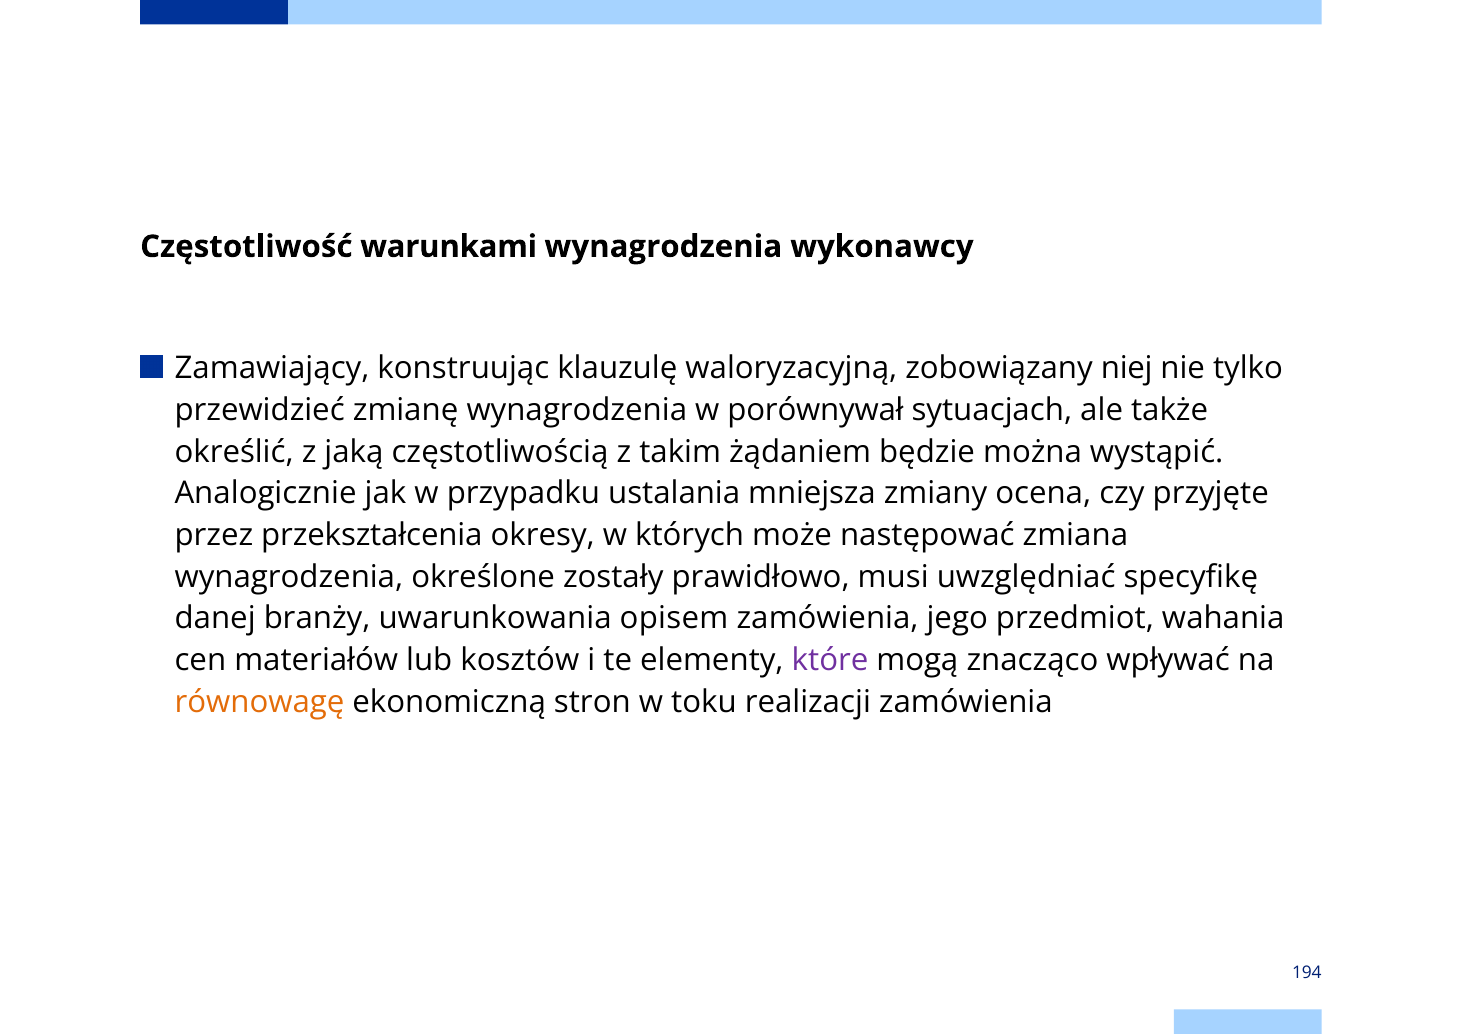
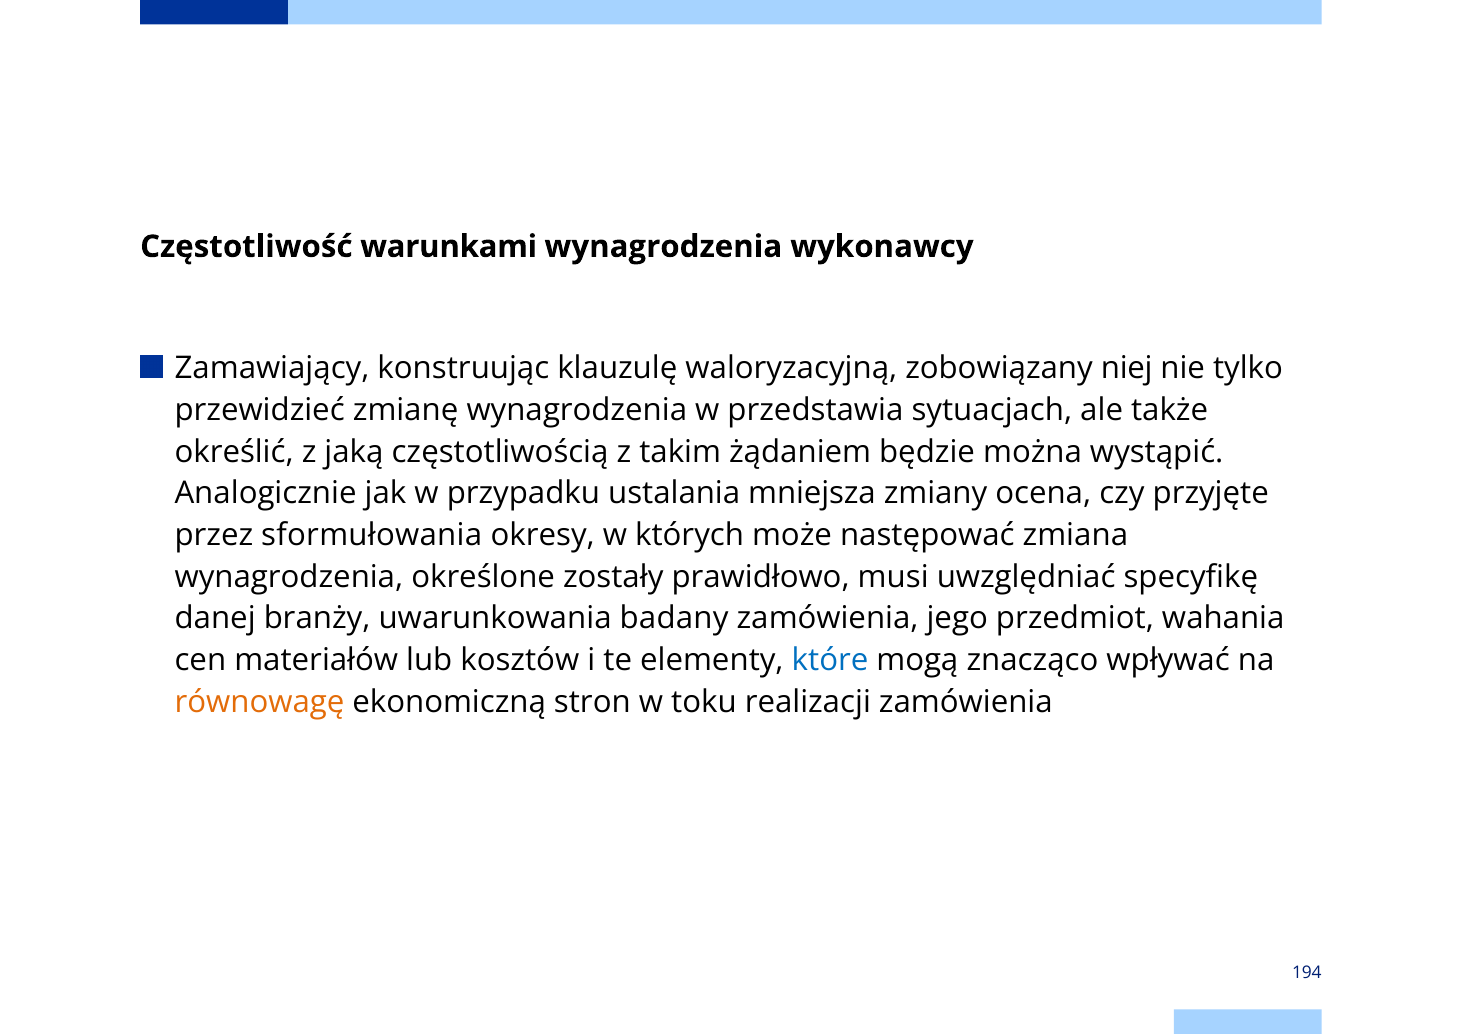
porównywał: porównywał -> przedstawia (815, 410)
przekształcenia: przekształcenia -> sformułowania (372, 535)
opisem: opisem -> badany (674, 618)
które colour: purple -> blue (830, 660)
